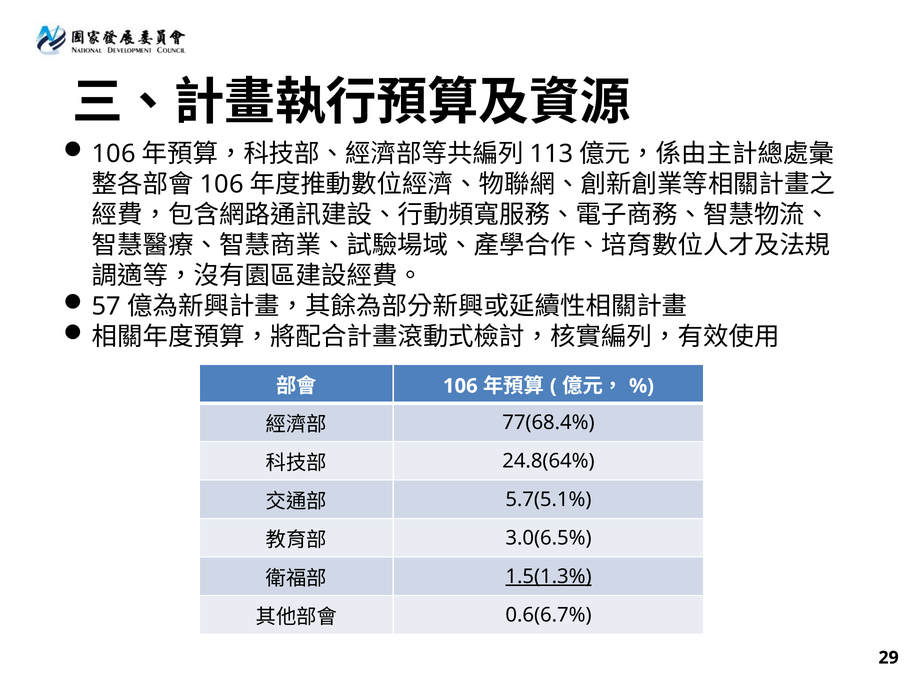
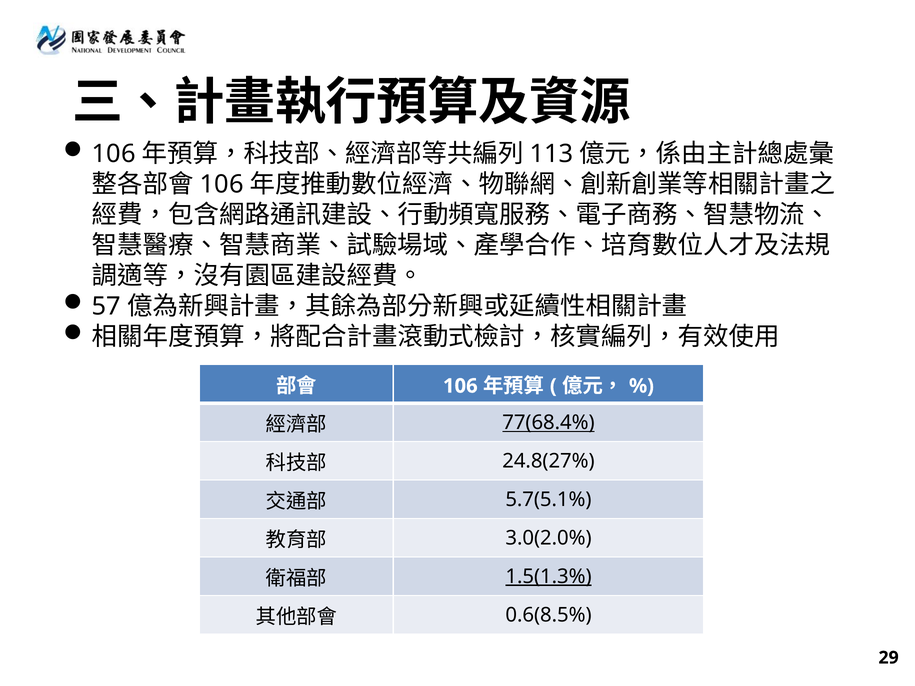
77(68.4% underline: none -> present (548, 423)
24.8(64%: 24.8(64% -> 24.8(27% (548, 461)
3.0(6.5%: 3.0(6.5% -> 3.0(2.0% (549, 538)
0.6(6.7%: 0.6(6.7% -> 0.6(8.5% (549, 615)
